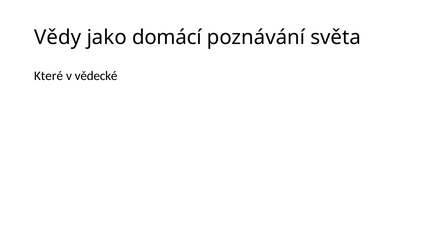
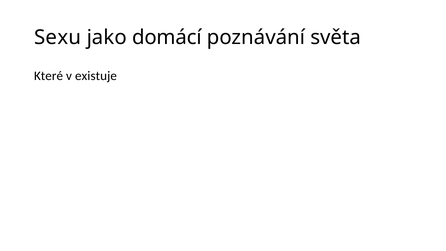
Vědy: Vědy -> Sexu (58, 37)
vědecké: vědecké -> existuje (96, 76)
